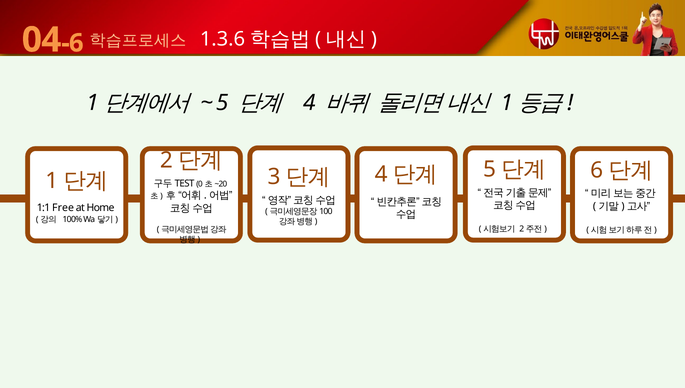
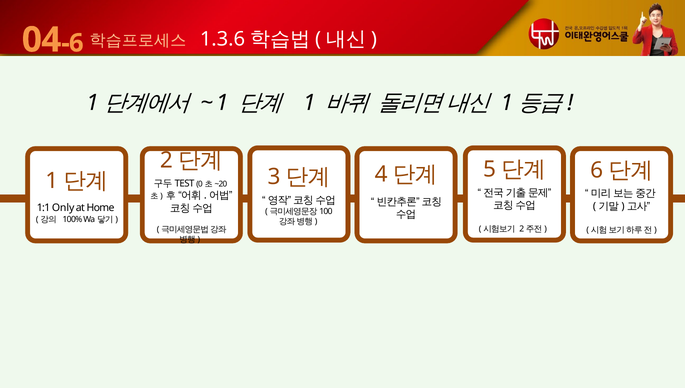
5: 5 -> 1 (222, 103)
4: 4 -> 1 (309, 103)
Free: Free -> Only (63, 208)
